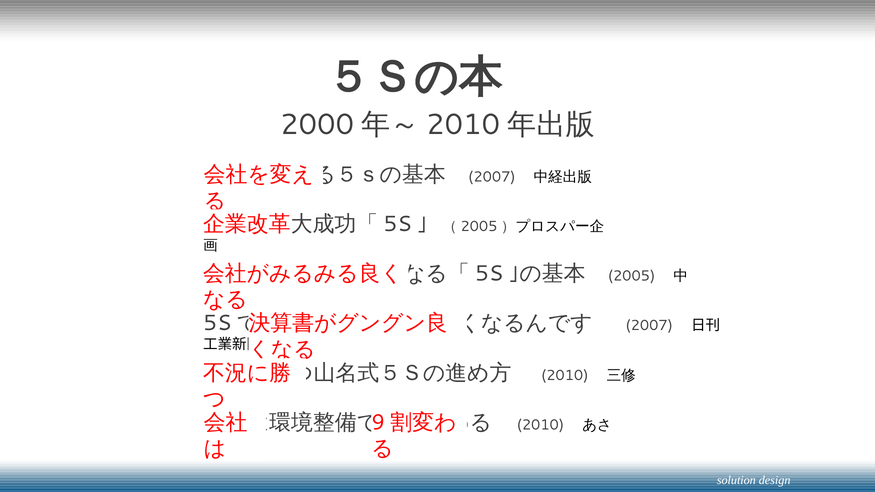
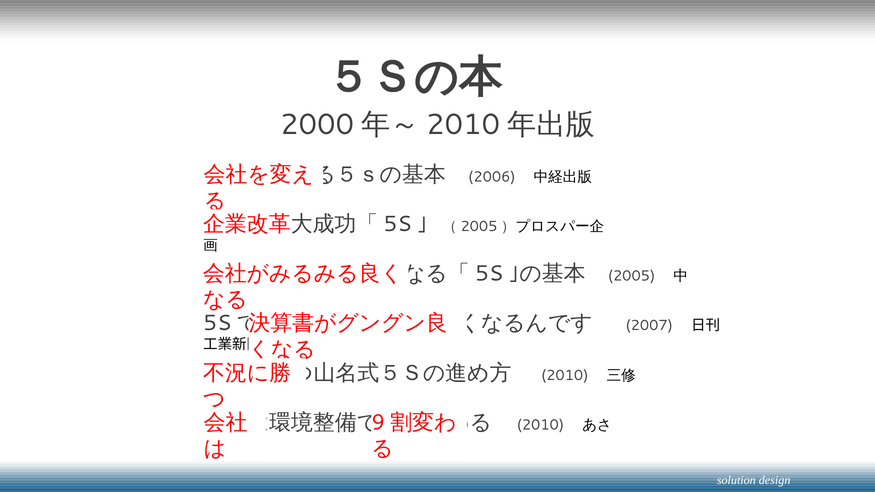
2007: 2007 -> 2006 (492, 177)
